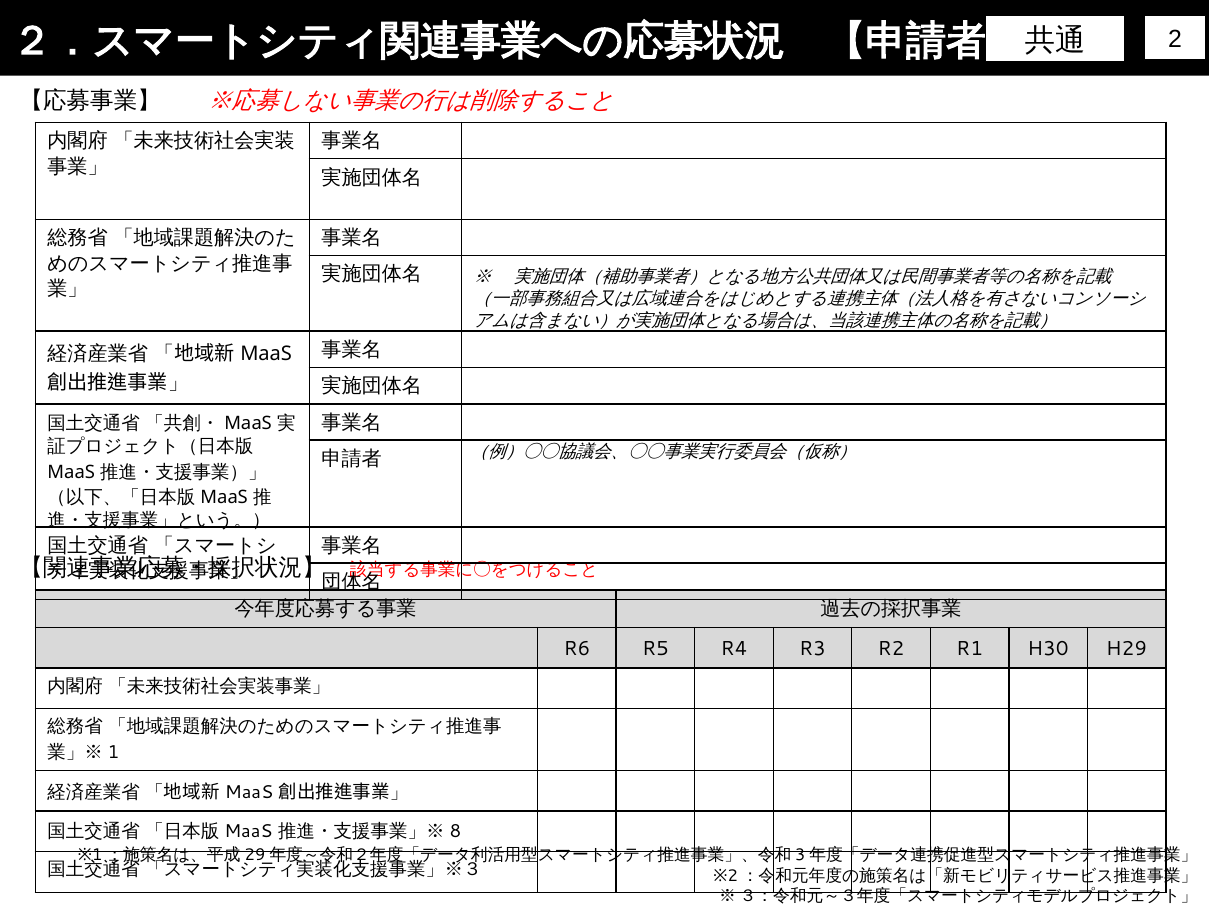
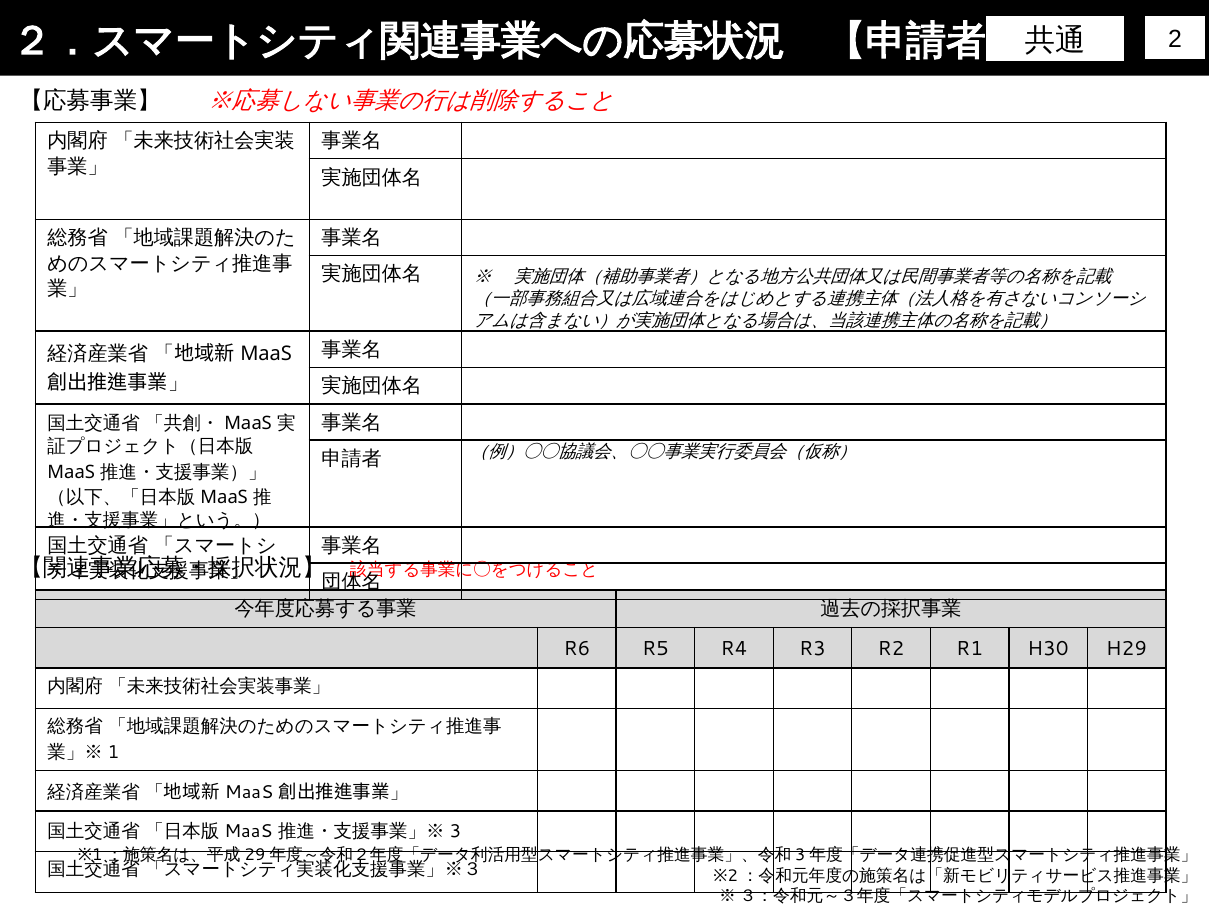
8: 8 -> 3 (455, 831)
